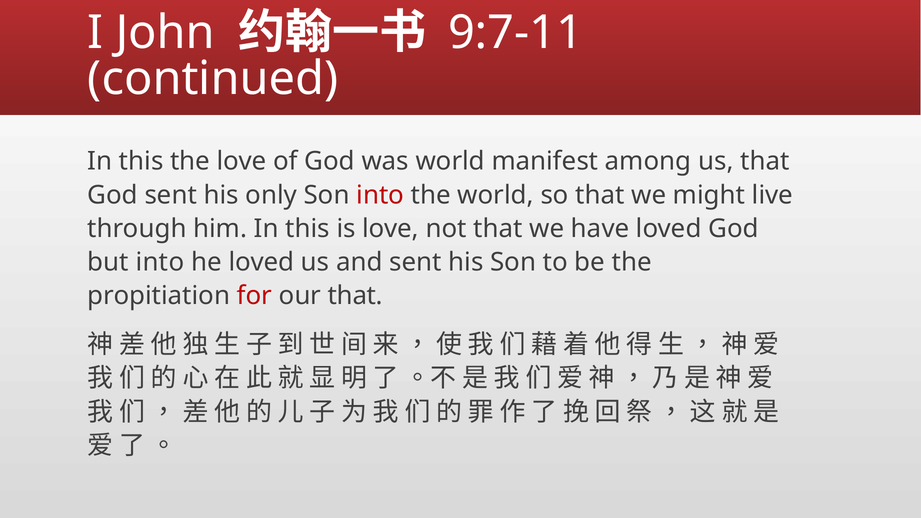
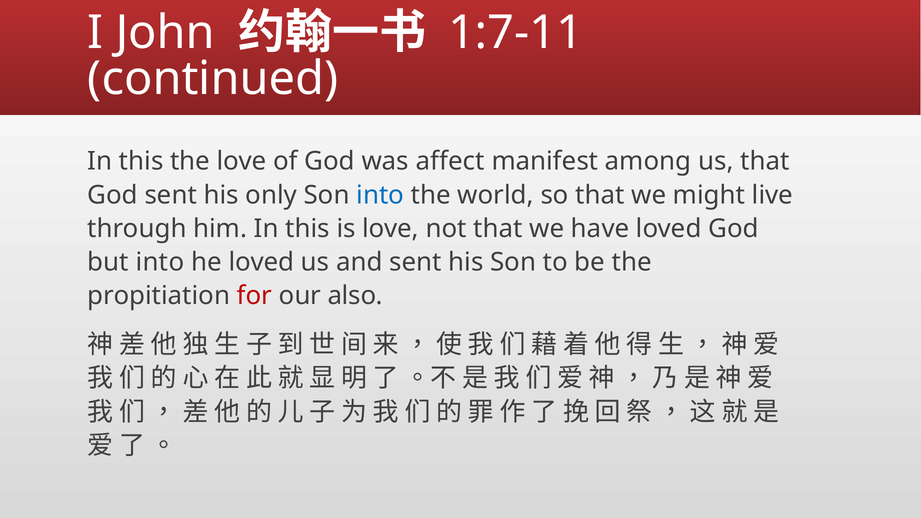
9:7-11: 9:7-11 -> 1:7-11 (516, 33)
was world: world -> affect (450, 161)
into colour: red -> blue (380, 195)
our that: that -> also (355, 296)
